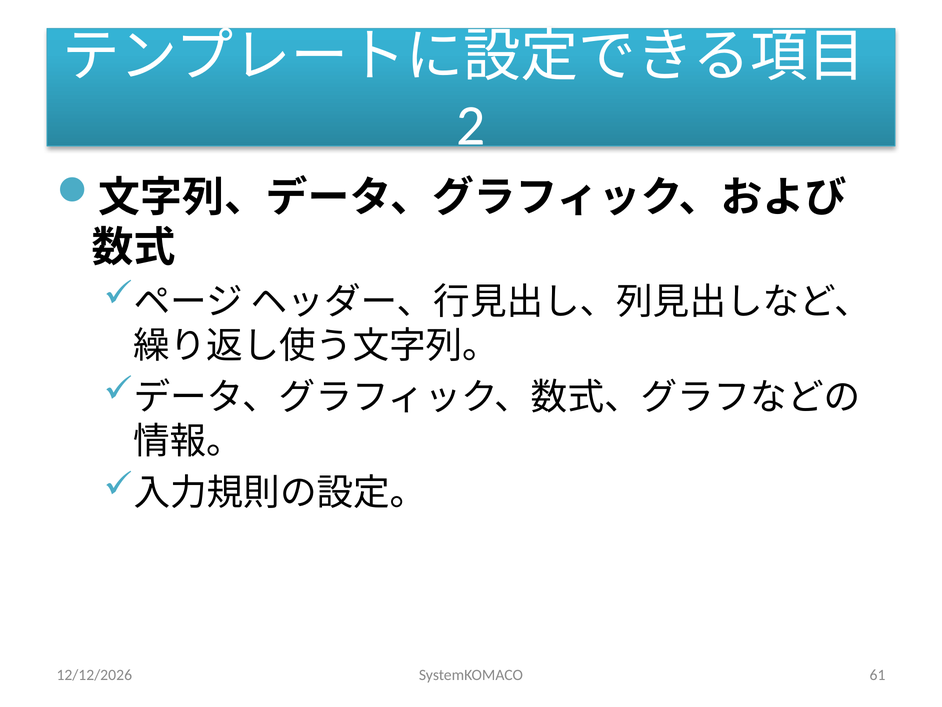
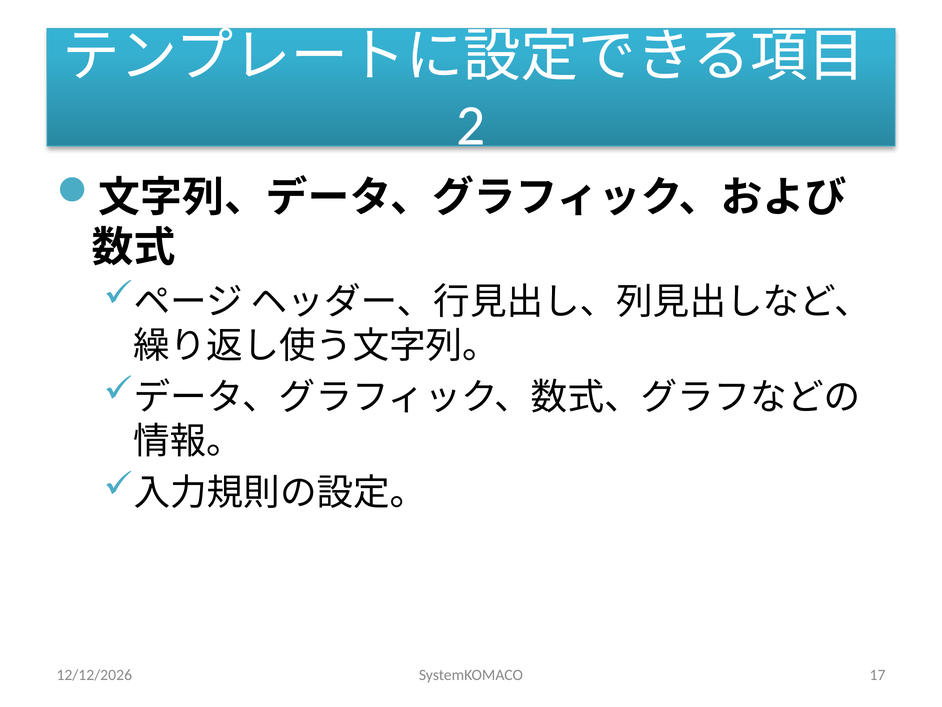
61: 61 -> 17 (878, 675)
